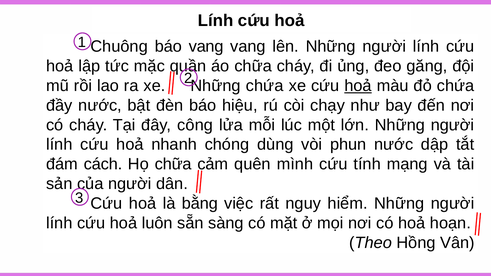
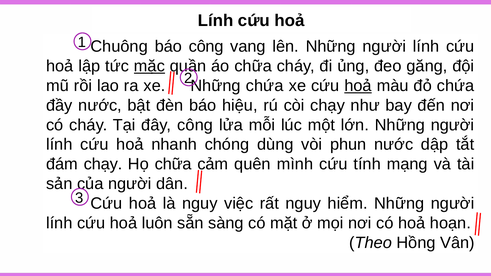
báo vang: vang -> công (206, 46)
mặc underline: none -> present (149, 66)
đám cách: cách -> chạy (103, 164)
là bằng: bằng -> nguy (200, 204)
